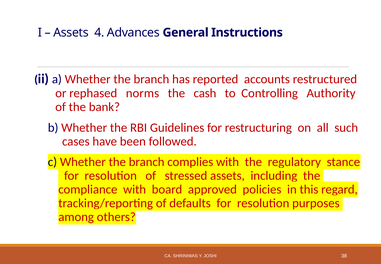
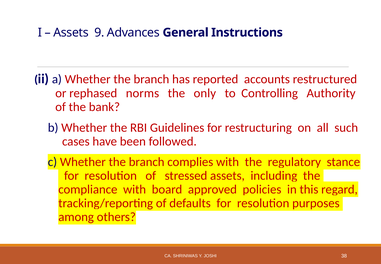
4: 4 -> 9 (99, 33)
cash: cash -> only (205, 93)
